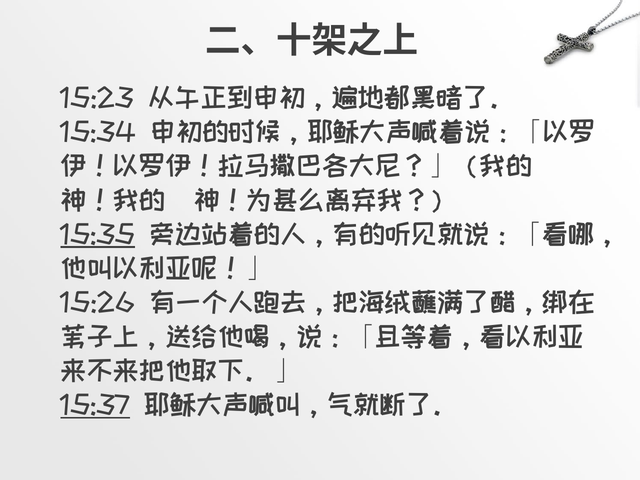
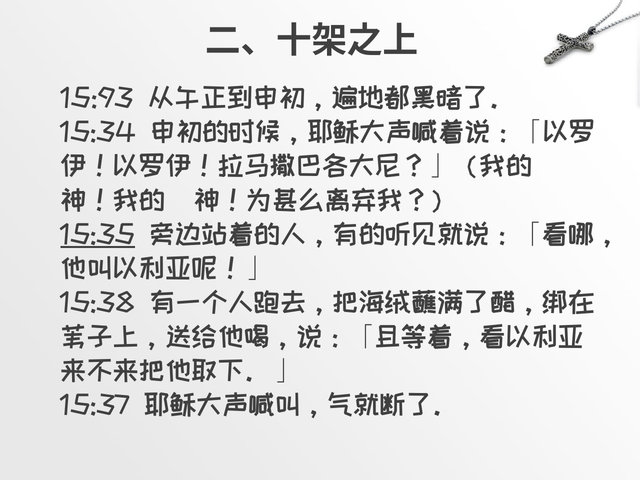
15:23: 15:23 -> 15:93 (97, 98)
15:26: 15:26 -> 15:38 (98, 303)
15:37 underline: present -> none (95, 406)
